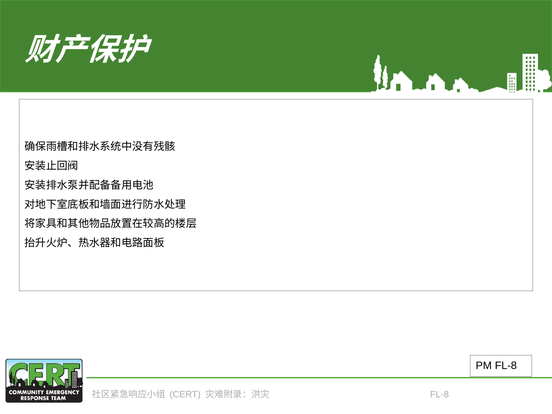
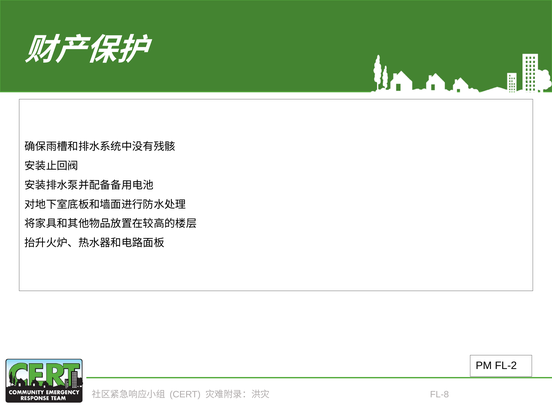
PM FL-8: FL-8 -> FL-2 (506, 366)
